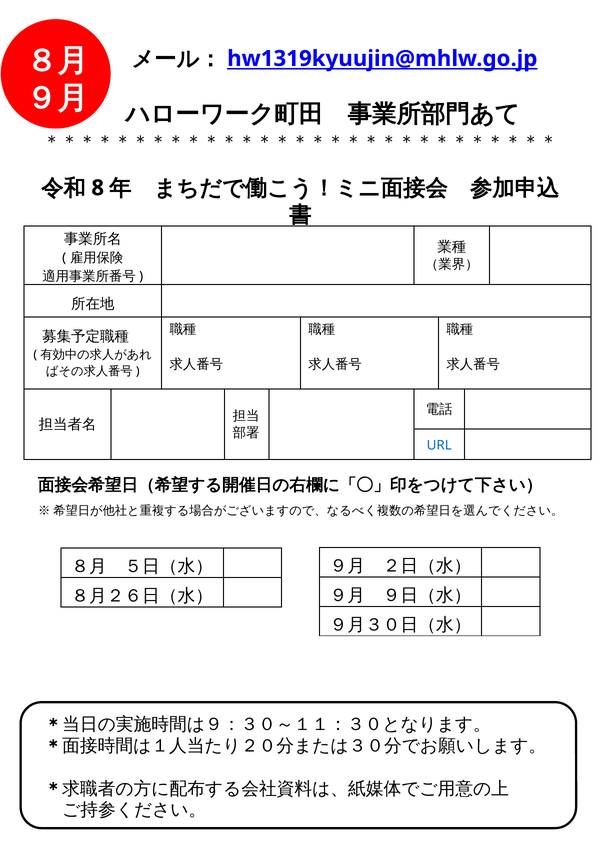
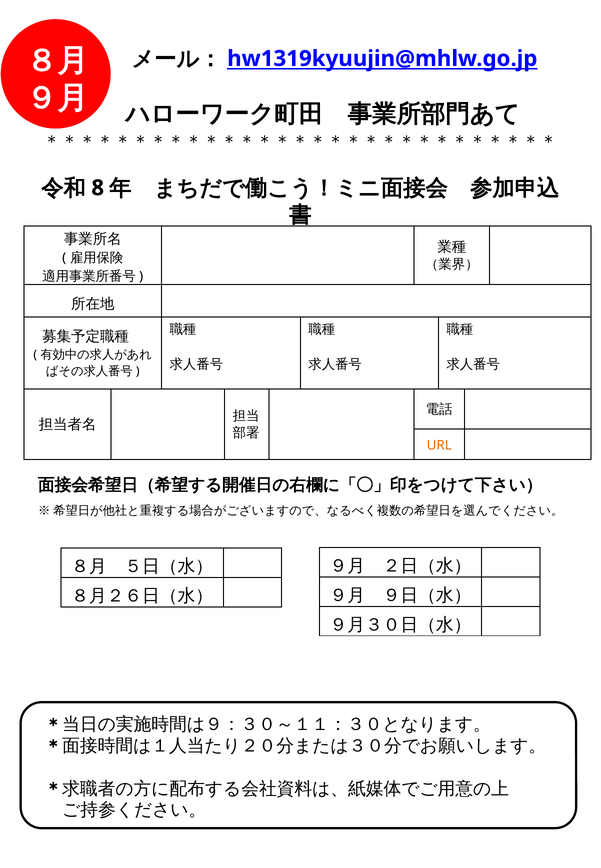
URL colour: blue -> orange (439, 445)
